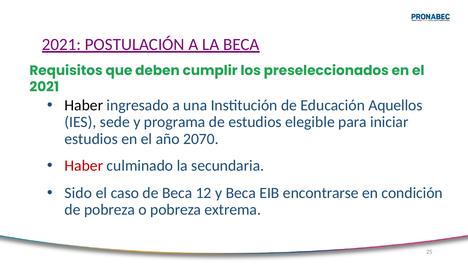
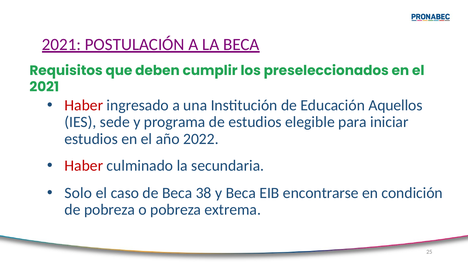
Haber colour: black -> red (84, 105)
2070: 2070 -> 2022 (201, 139)
Sido: Sido -> Solo (78, 192)
12: 12 -> 38 (204, 192)
